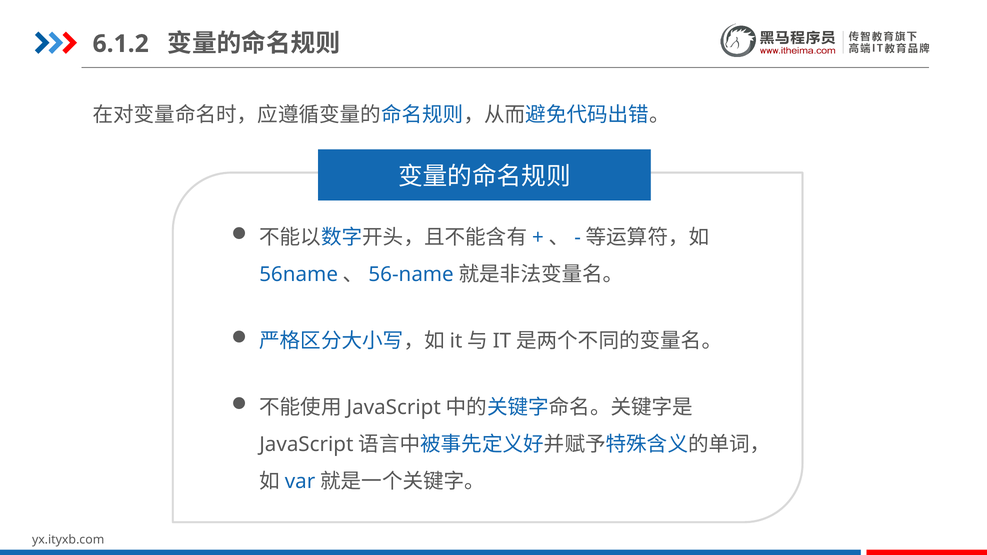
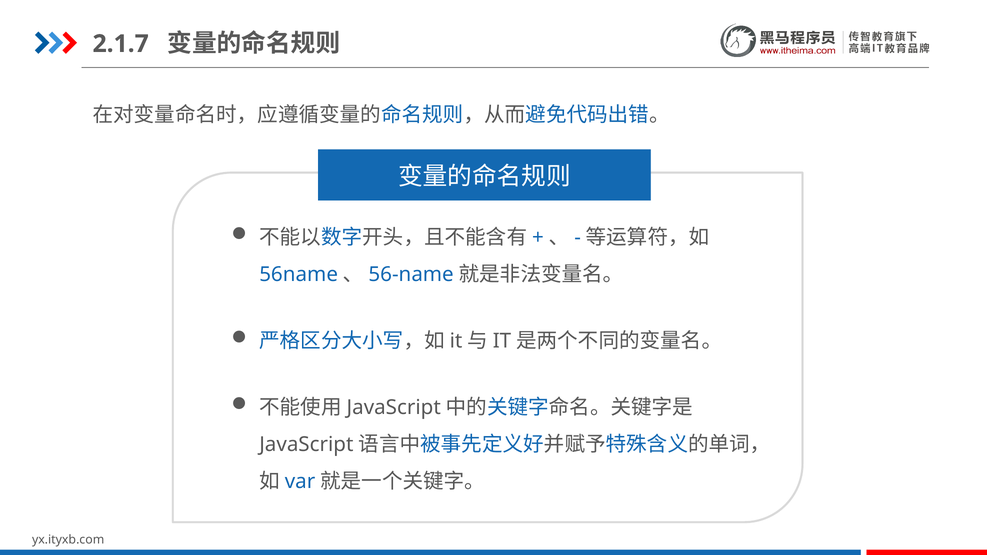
6.1.2: 6.1.2 -> 2.1.7 (121, 44)
